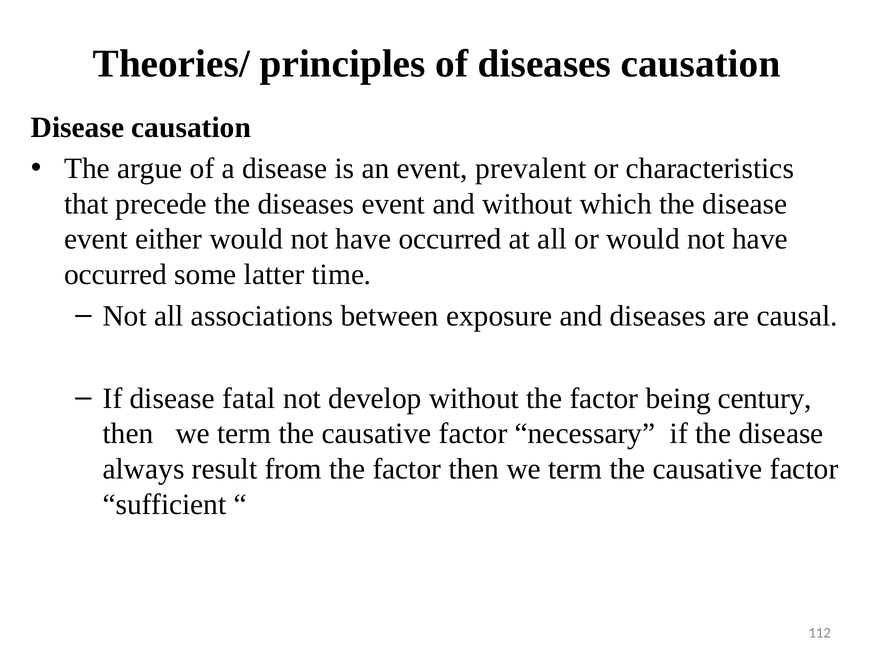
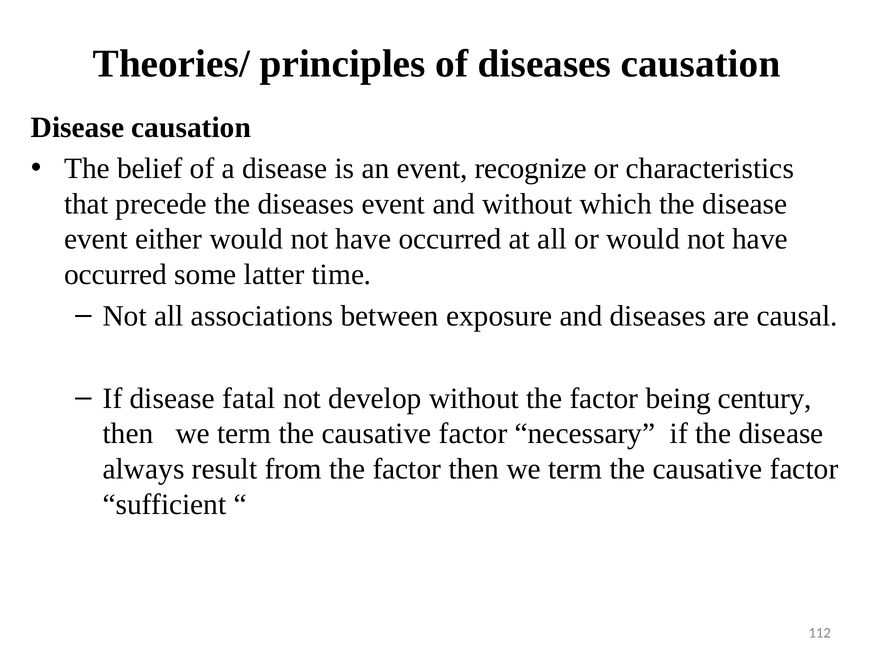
argue: argue -> belief (150, 169)
prevalent: prevalent -> recognize (531, 169)
